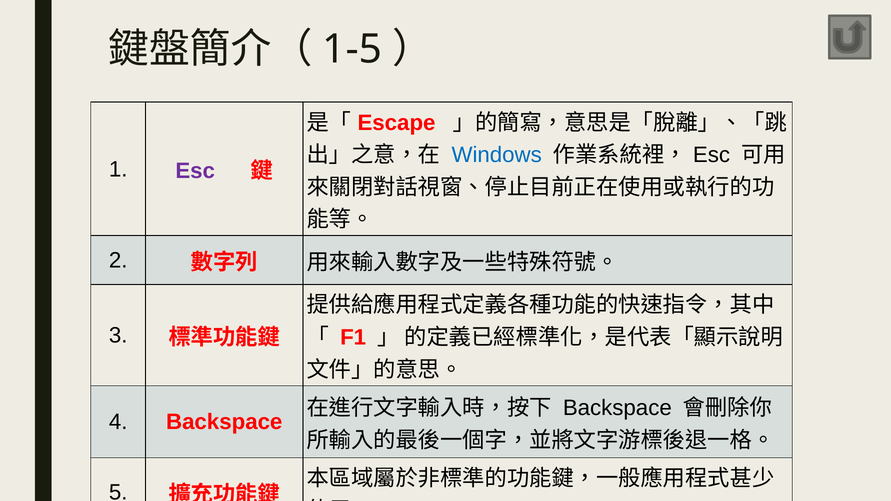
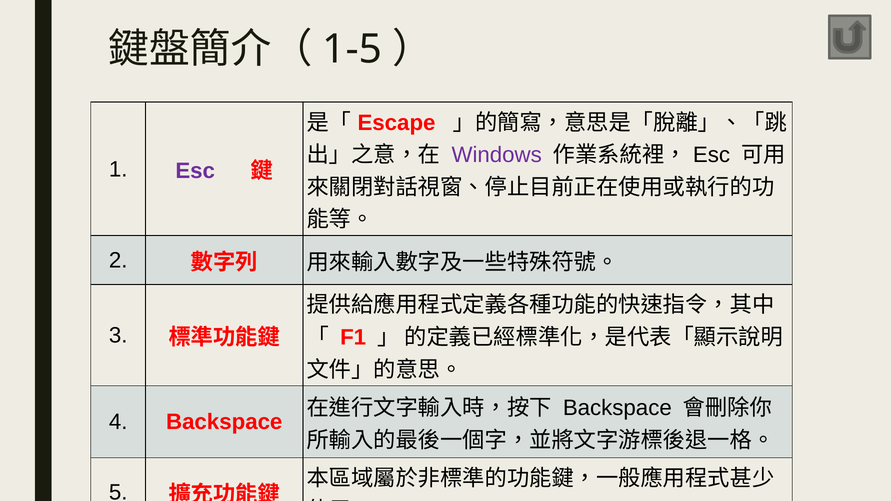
Windows colour: blue -> purple (497, 155)
